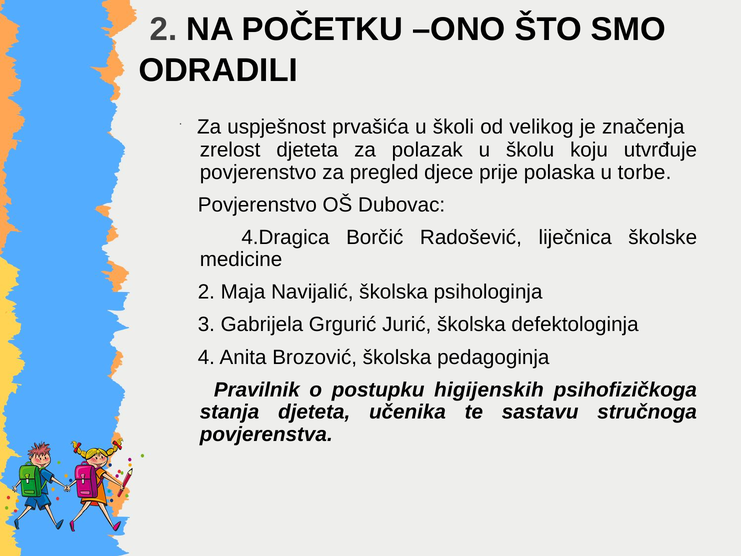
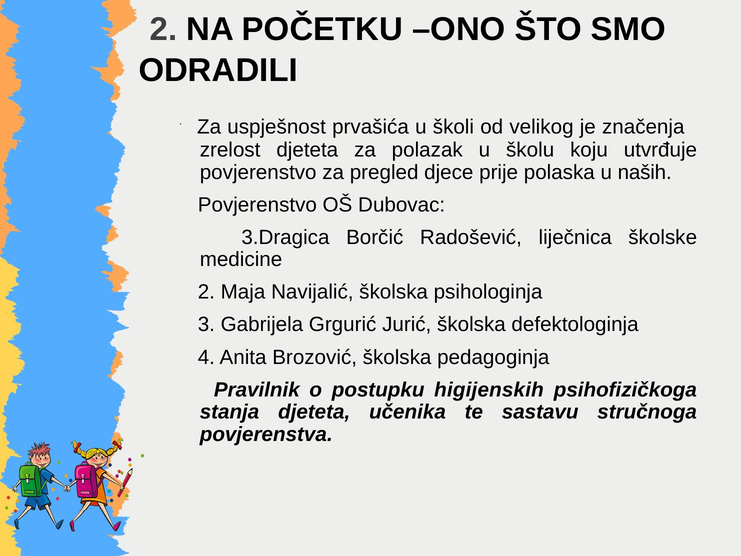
torbe: torbe -> naših (645, 172)
4.Dragica: 4.Dragica -> 3.Dragica (285, 237)
